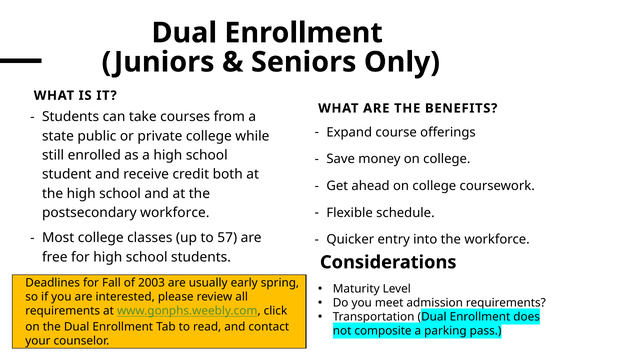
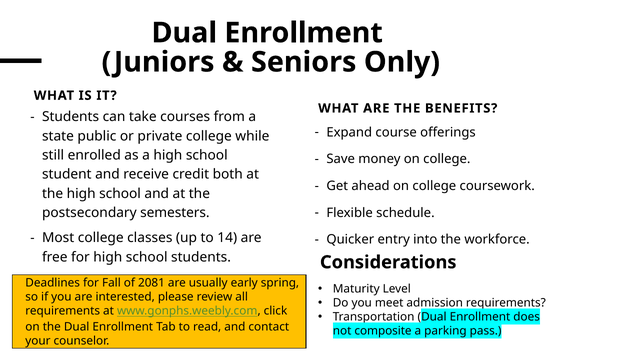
postsecondary workforce: workforce -> semesters (175, 213)
57: 57 -> 14 (227, 238)
2003: 2003 -> 2081 (151, 283)
